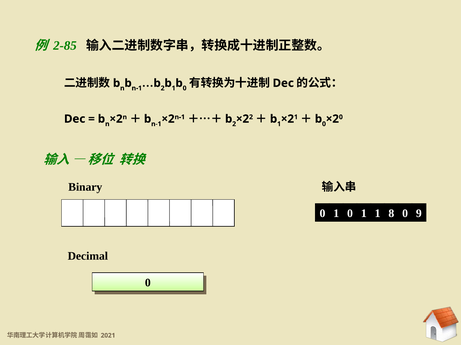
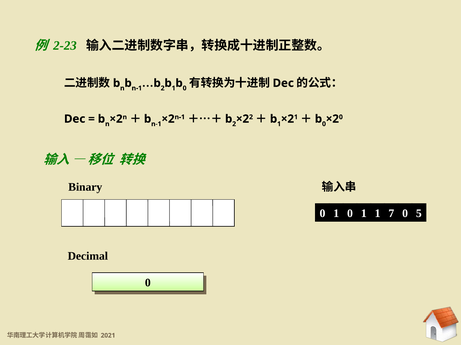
2-85: 2-85 -> 2-23 (65, 46)
8: 8 -> 7 (391, 214)
9: 9 -> 5 (419, 214)
